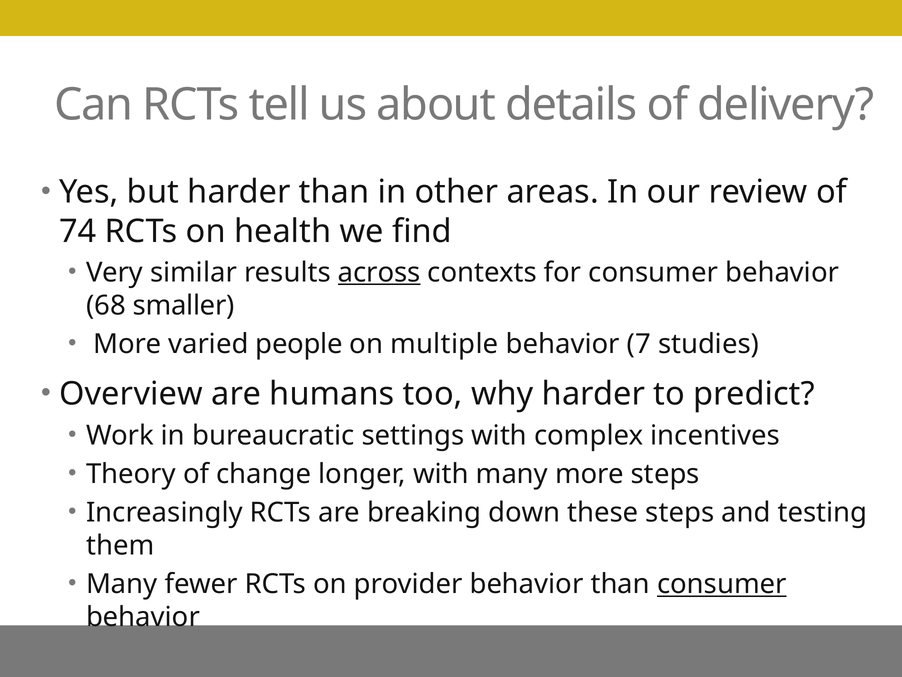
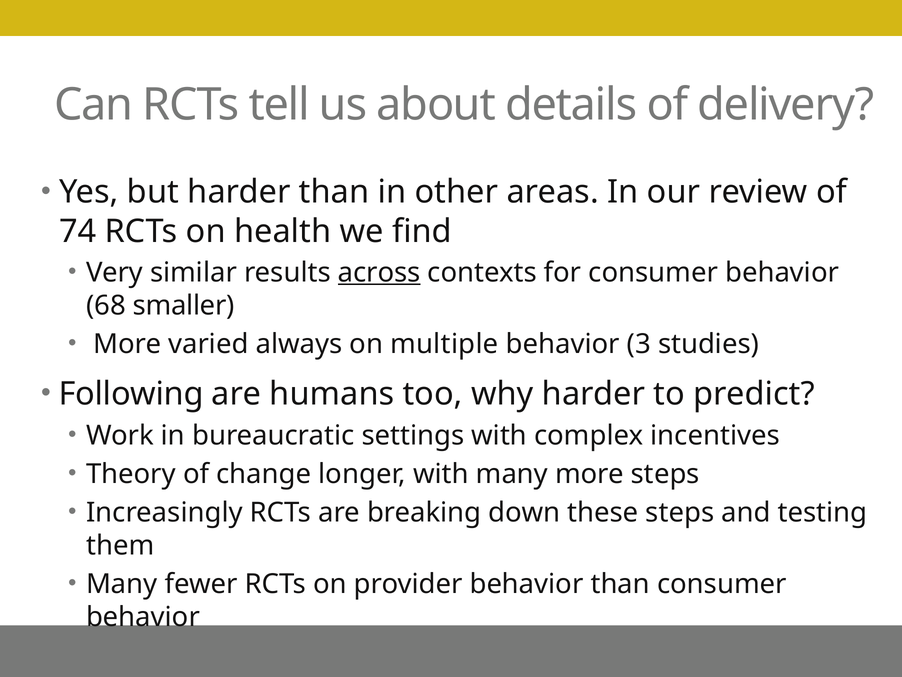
people: people -> always (299, 344)
7: 7 -> 3 (639, 344)
Overview: Overview -> Following (131, 394)
consumer underline: present -> none (722, 584)
